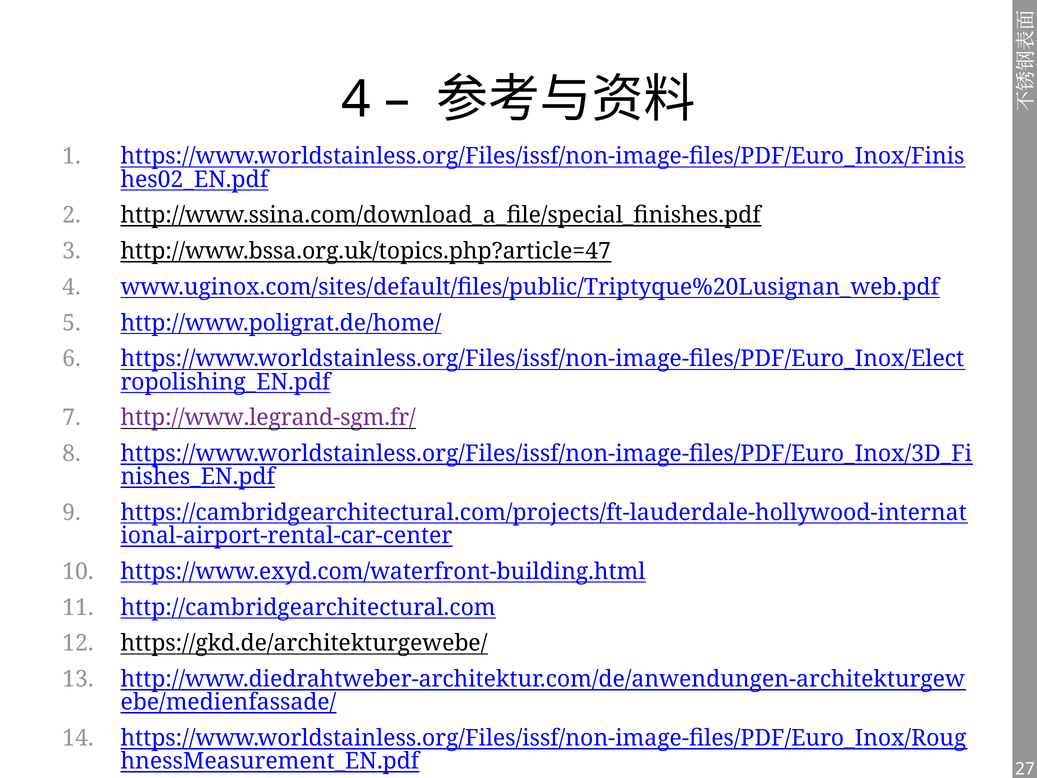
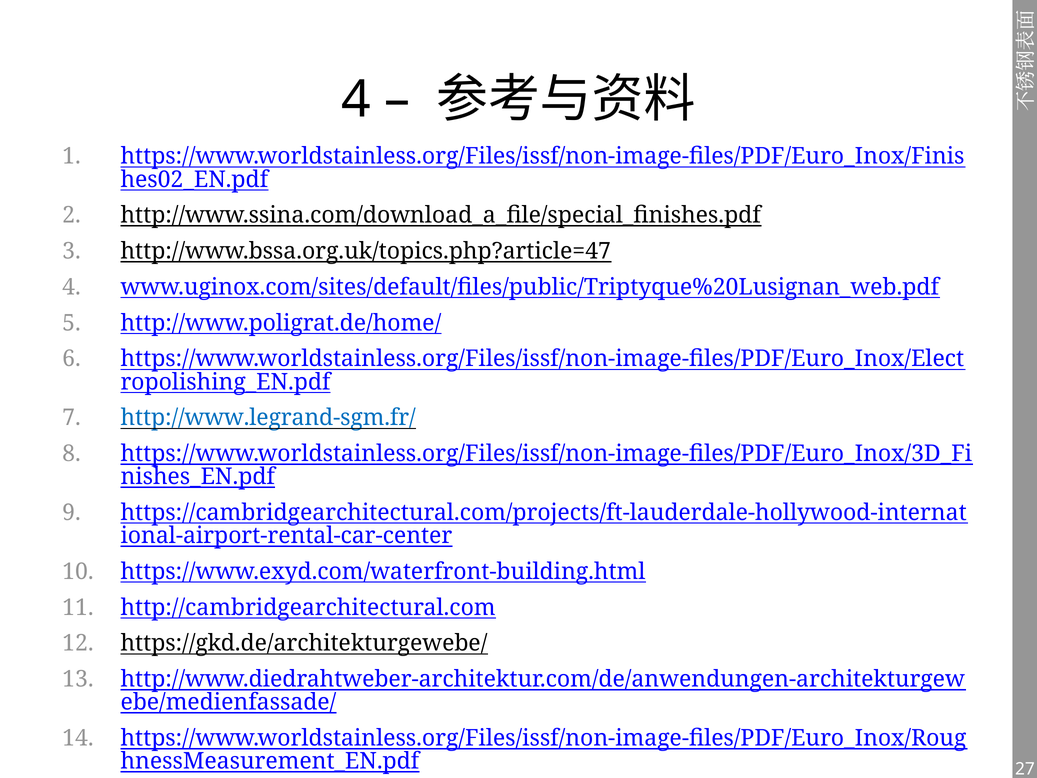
http://www.legrand-sgm.fr/ colour: purple -> blue (268, 418)
